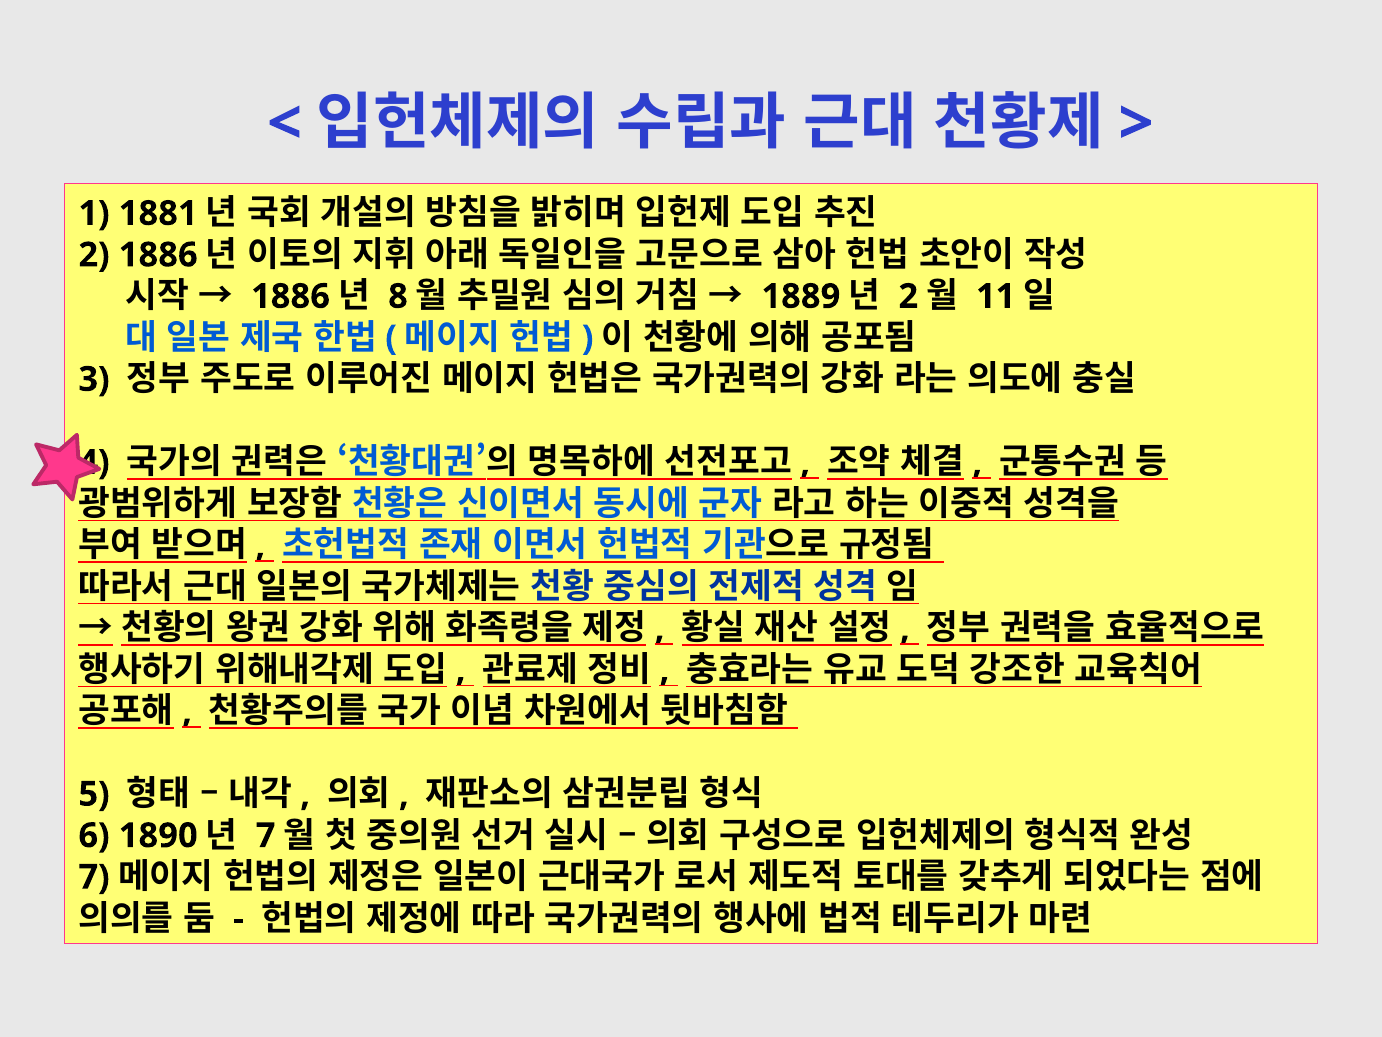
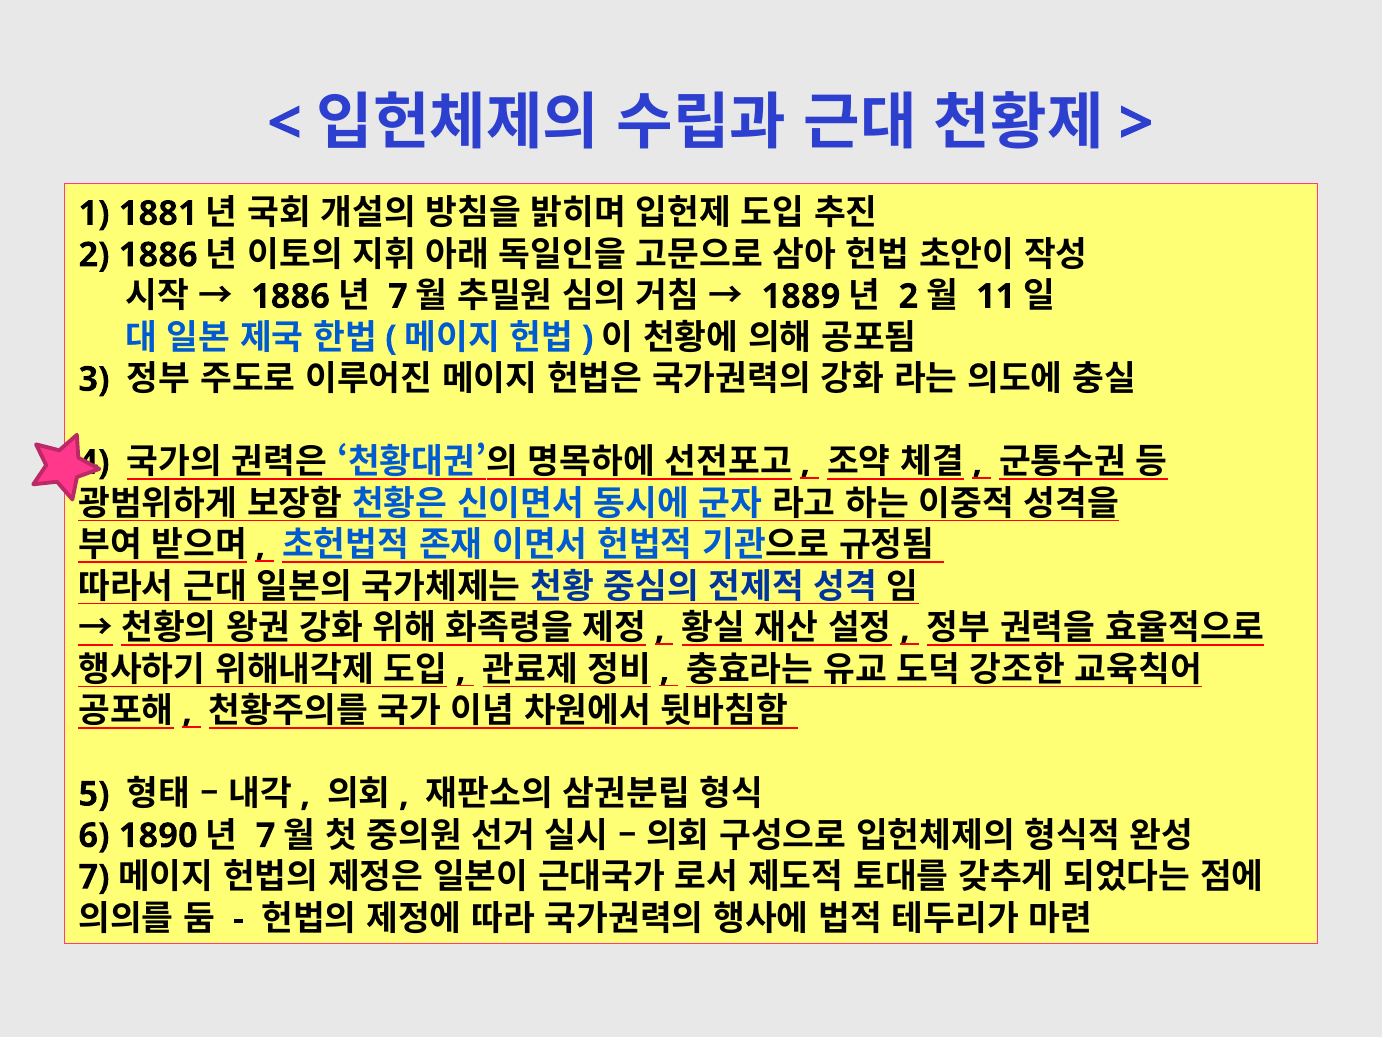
8: 8 -> 7 (398, 296)
